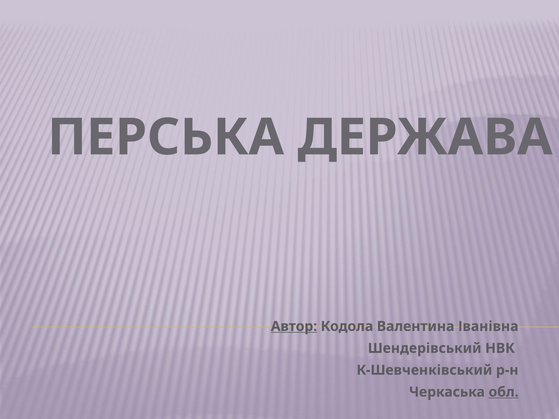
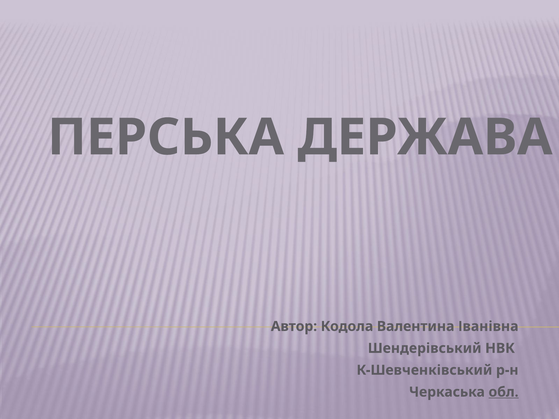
Автор underline: present -> none (294, 327)
